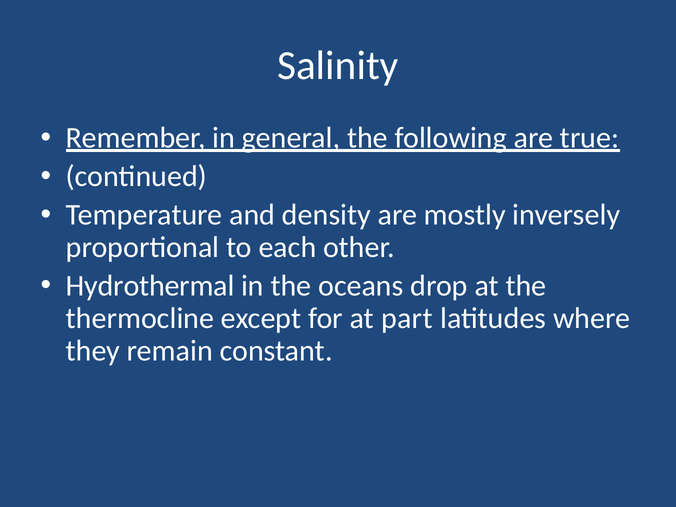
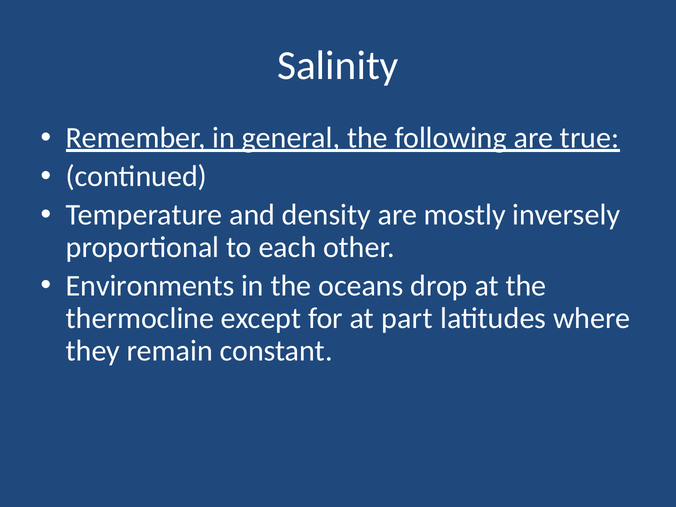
Hydrothermal: Hydrothermal -> Environments (150, 286)
